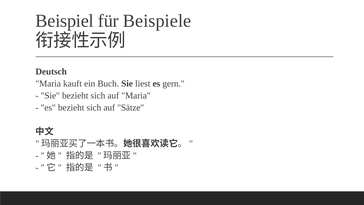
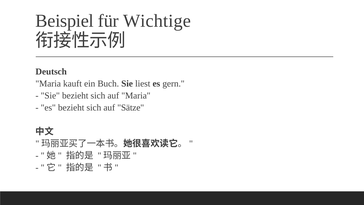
Beispiele: Beispiele -> Wichtige (157, 21)
